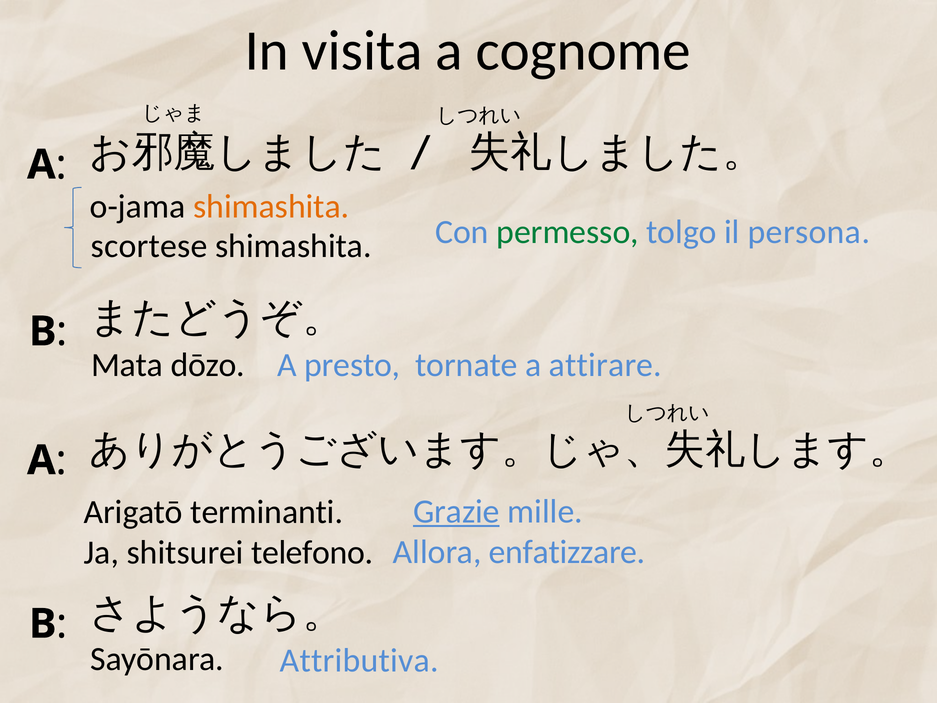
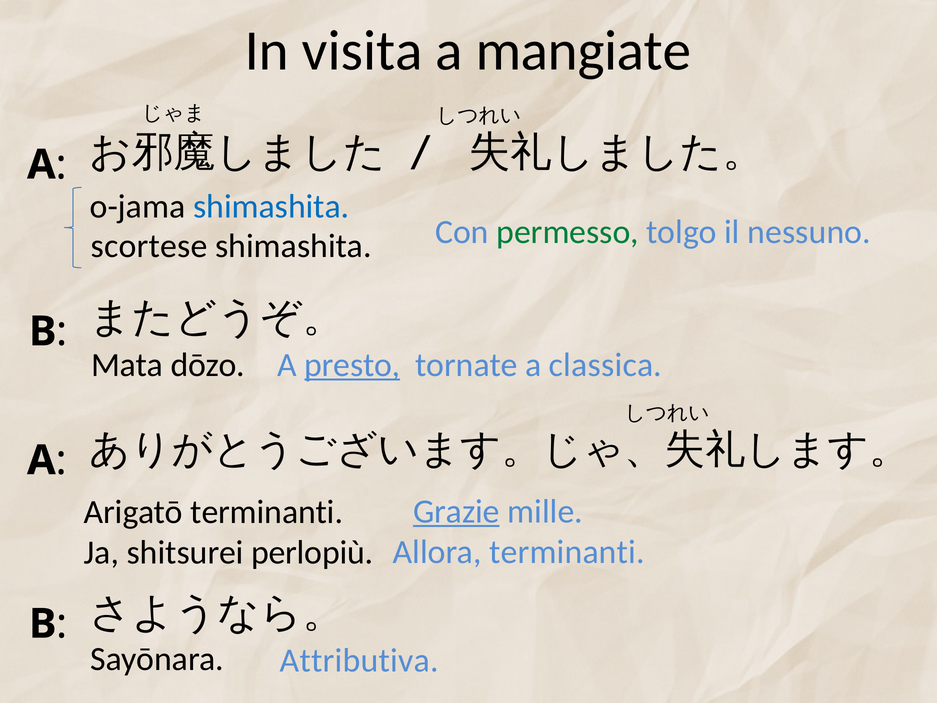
cognome: cognome -> mangiate (583, 51)
shimashita colour: orange -> blue (271, 207)
persona: persona -> nessuno (809, 232)
presto underline: none -> present (352, 365)
attirare: attirare -> classica (605, 365)
Allora enfatizzare: enfatizzare -> terminanti (567, 552)
telefono: telefono -> perlopiù (312, 552)
